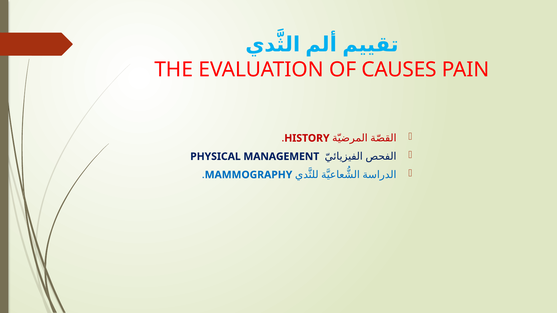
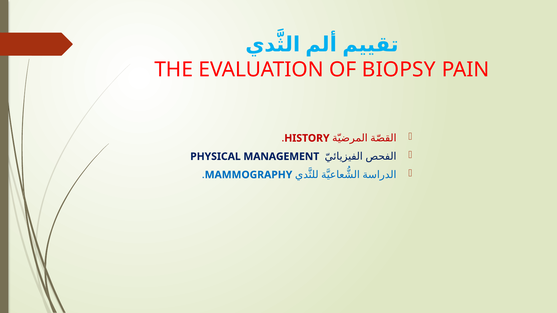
CAUSES: CAUSES -> BIOPSY (399, 70)
